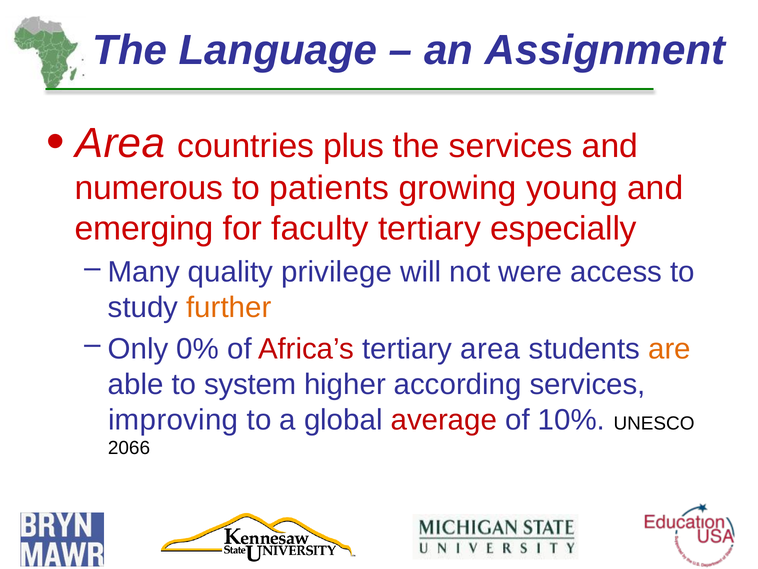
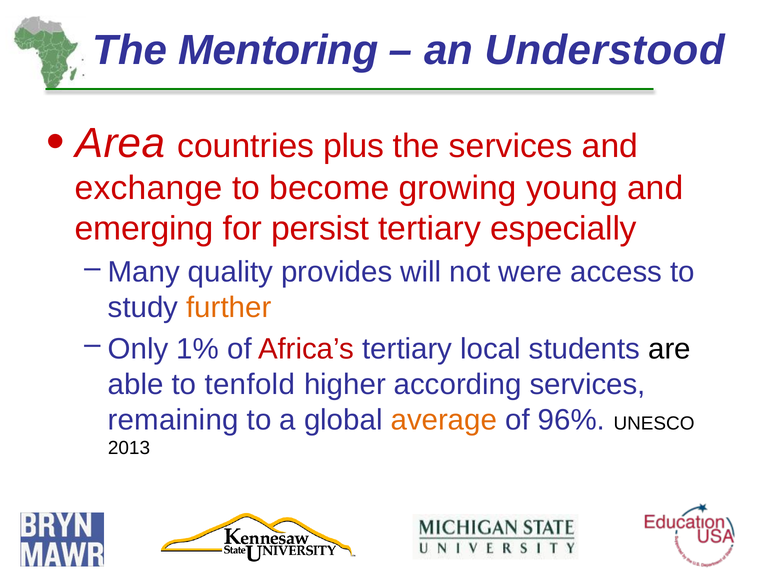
Language: Language -> Mentoring (278, 50)
Assignment: Assignment -> Understood (605, 50)
numerous: numerous -> exchange (149, 188)
patients: patients -> become (329, 188)
faculty: faculty -> persist (320, 228)
privilege: privilege -> provides (337, 272)
0%: 0% -> 1% (198, 349)
tertiary area: area -> local (490, 349)
are colour: orange -> black (669, 349)
system: system -> tenfold (250, 384)
improving: improving -> remaining (173, 419)
average colour: red -> orange (444, 419)
10%: 10% -> 96% (571, 419)
2066: 2066 -> 2013 (129, 448)
